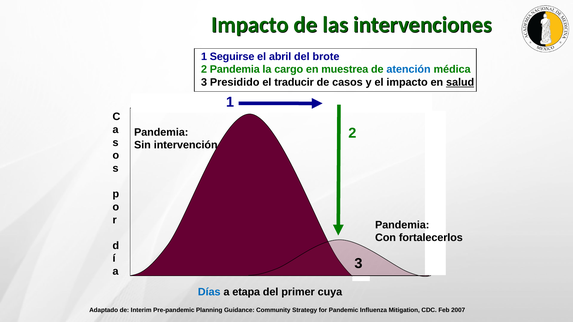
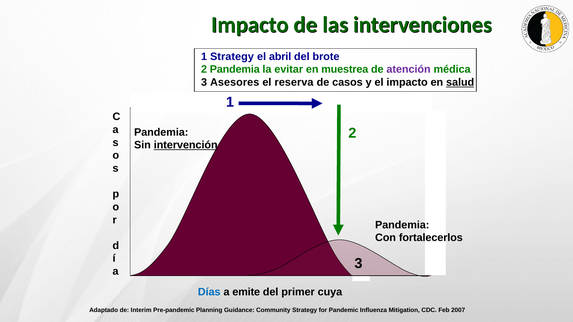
1 Seguirse: Seguirse -> Strategy (232, 57)
cargo: cargo -> evitar (289, 69)
atención colour: blue -> purple (409, 69)
Presidido: Presidido -> Asesores (235, 82)
traducir: traducir -> reserva (294, 82)
intervención underline: none -> present (186, 145)
etapa: etapa -> emite (246, 292)
